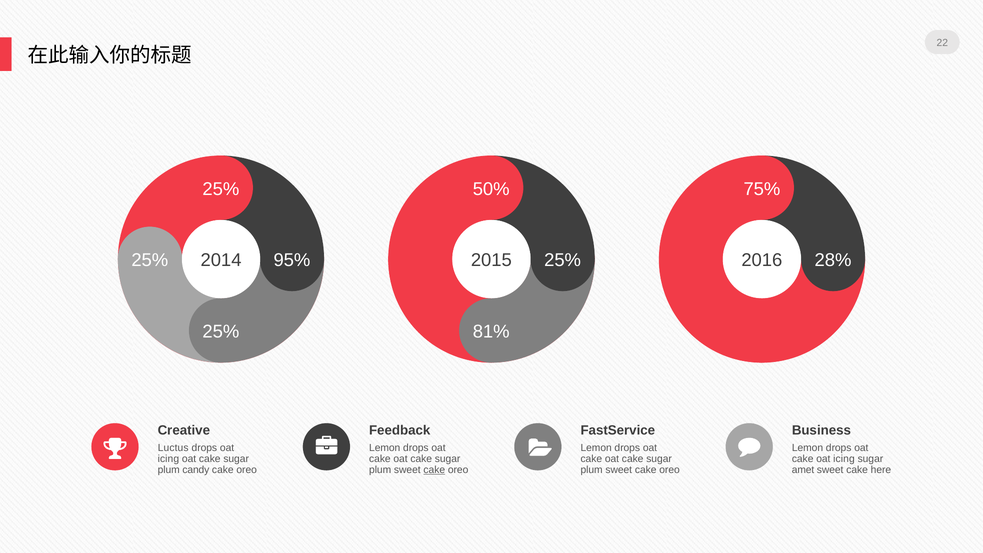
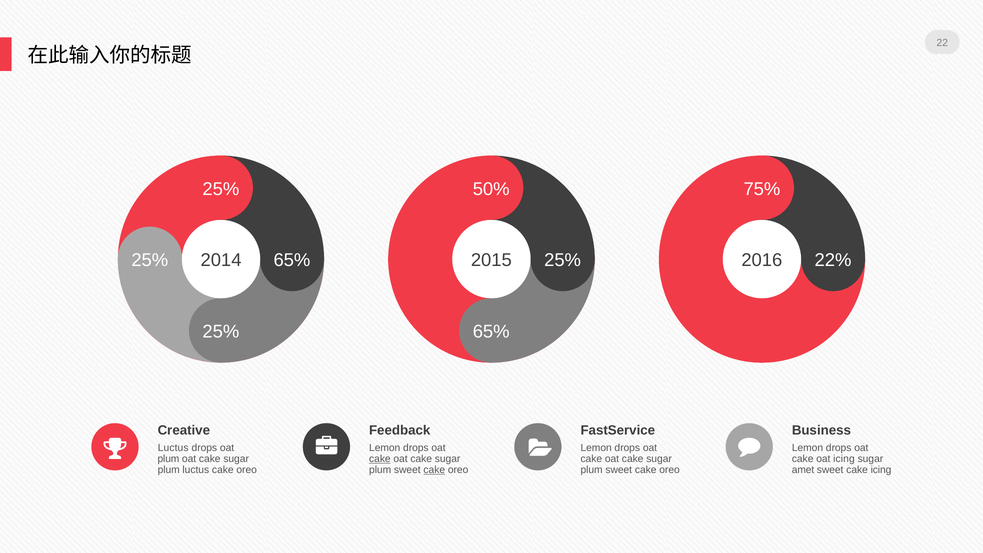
95%: 95% -> 65% (292, 260)
28%: 28% -> 22% (833, 260)
81%: 81% -> 65% (491, 332)
icing: icing -> plum (168, 459)
cake underline: none -> present (380, 459)
plum candy: candy -> luctus (196, 470)
cake here: here -> icing (881, 470)
